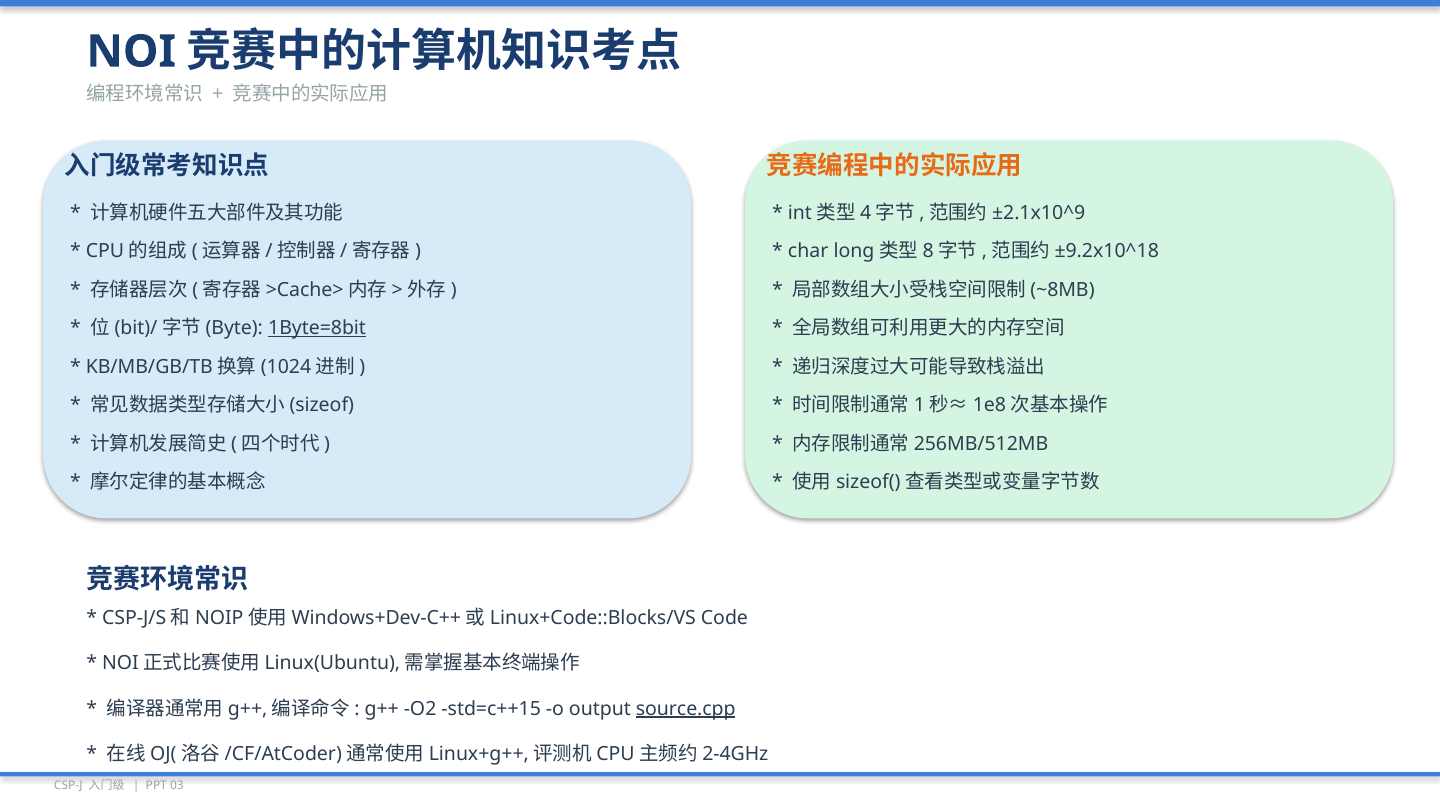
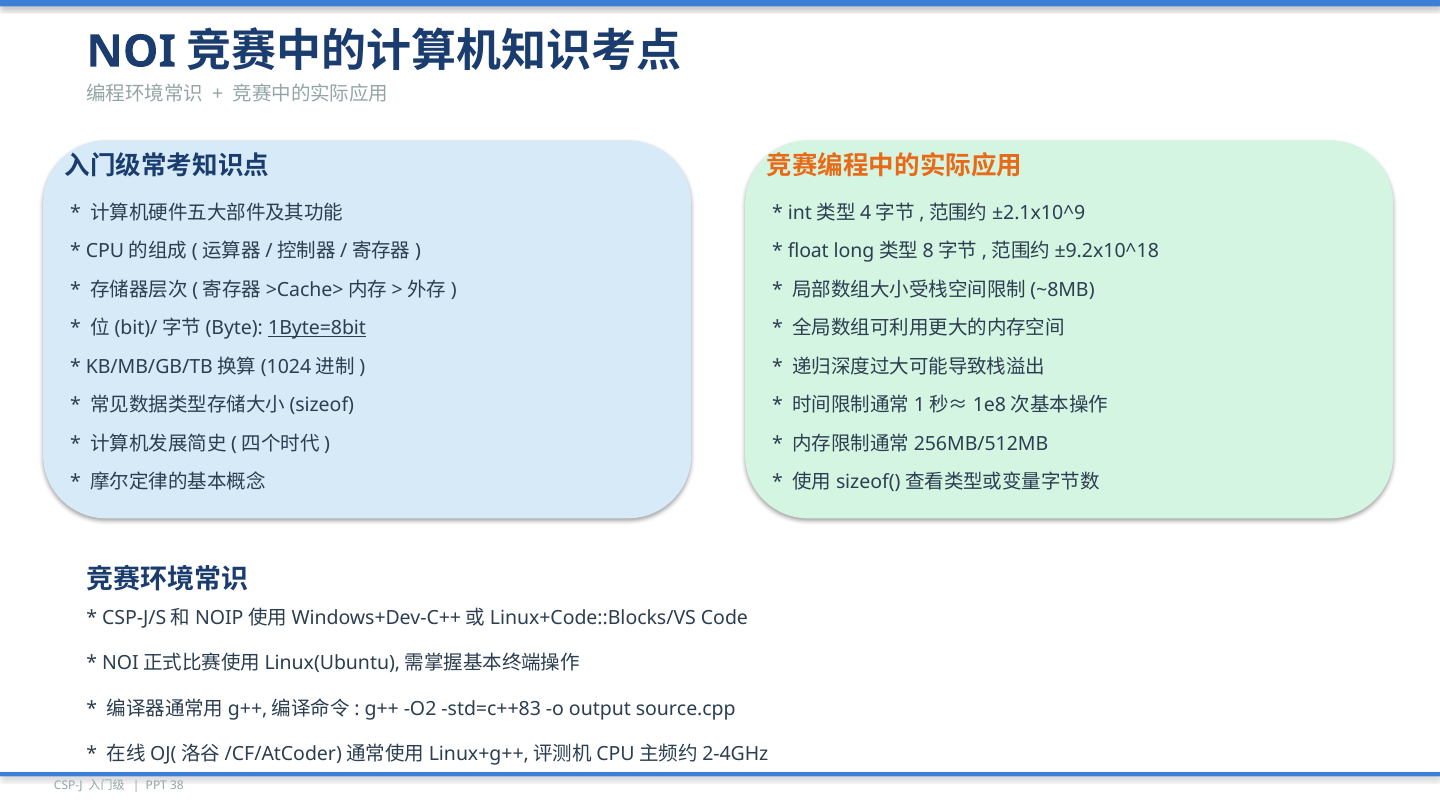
char: char -> float (808, 251)
std=c++15: std=c++15 -> std=c++83 (491, 709)
source.cpp underline: present -> none (686, 709)
03: 03 -> 38 (177, 786)
